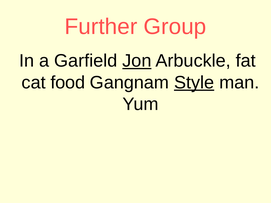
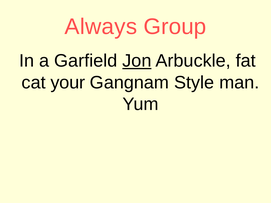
Further: Further -> Always (101, 27)
food: food -> your (68, 83)
Style underline: present -> none (194, 83)
